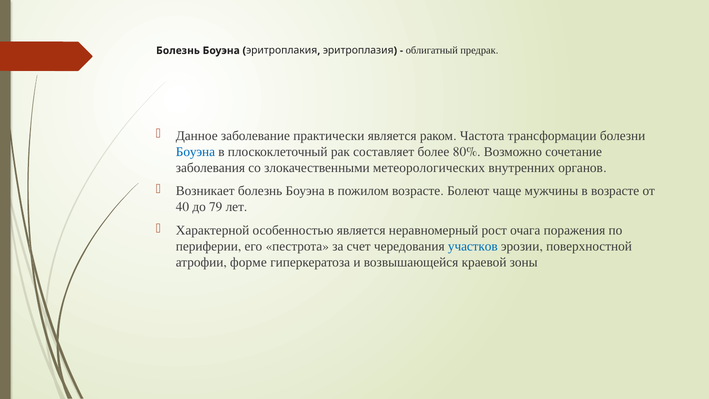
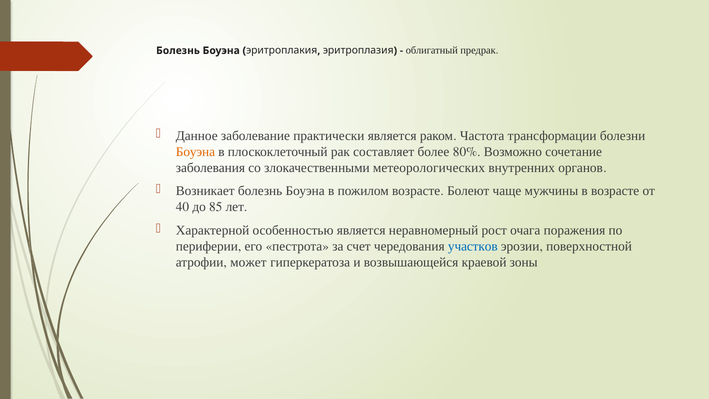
Боуэна colour: blue -> orange (195, 152)
79: 79 -> 85 (216, 207)
форме: форме -> может (248, 262)
